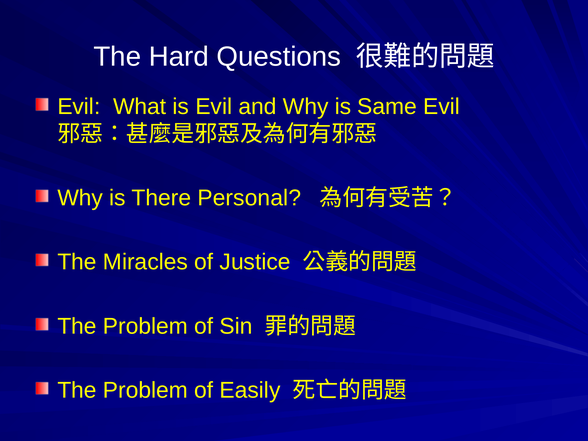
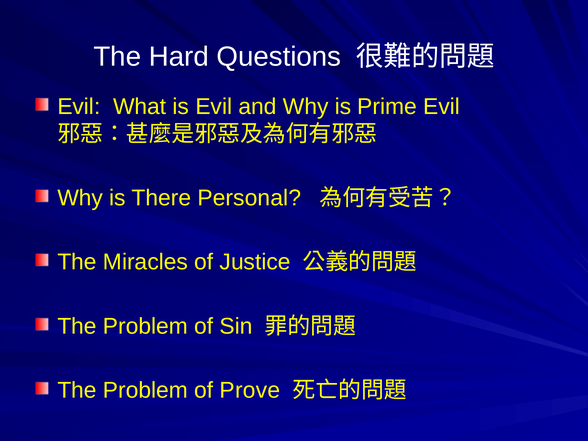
Same: Same -> Prime (387, 106)
Easily: Easily -> Prove (250, 390)
